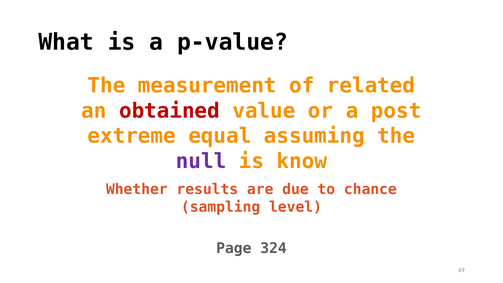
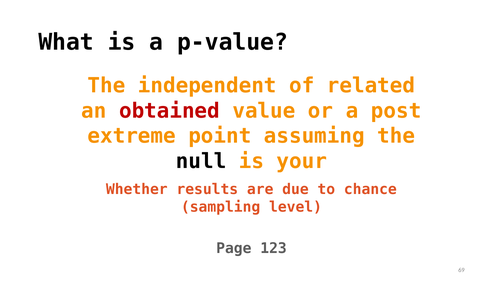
measurement: measurement -> independent (207, 86)
equal: equal -> point (220, 136)
null colour: purple -> black (201, 161)
know: know -> your (302, 161)
324: 324 -> 123 (274, 248)
